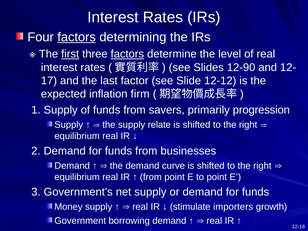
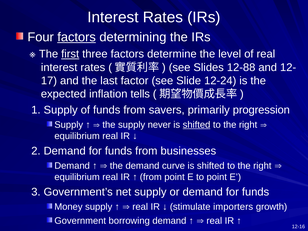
factors underline: present -> none (127, 54)
12-90: 12-90 -> 12-88 (241, 67)
12-12: 12-12 -> 12-24 (220, 81)
firm: firm -> tells (140, 94)
relate: relate -> never (159, 125)
shifted underline: none -> present (197, 125)
